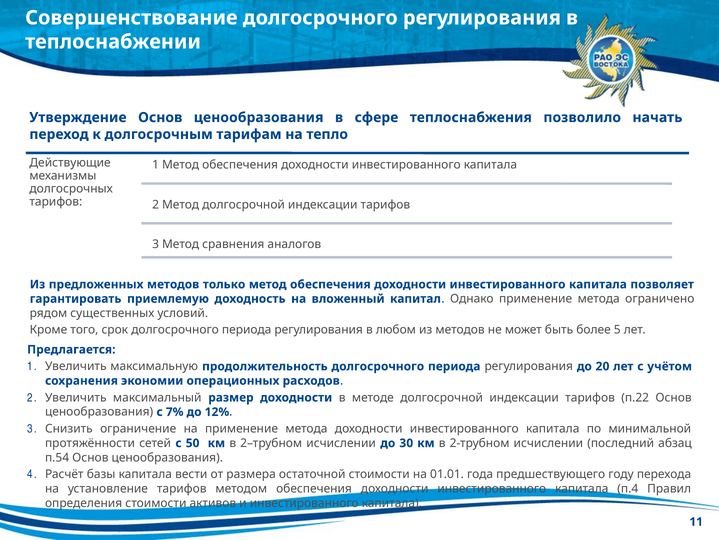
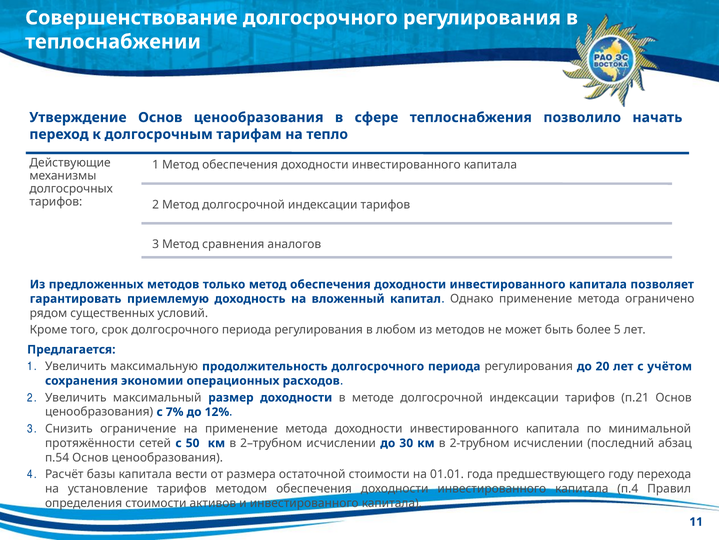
п.22: п.22 -> п.21 (635, 397)
